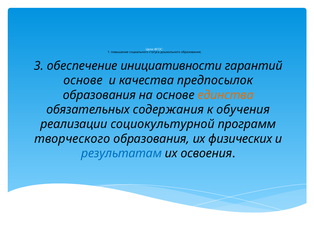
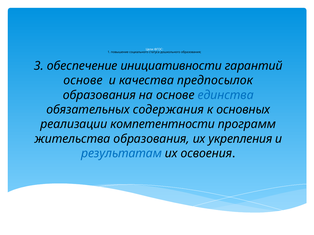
единства colour: orange -> blue (226, 95)
обучения: обучения -> основных (243, 110)
социокультурной: социокультурной -> компетентности (163, 124)
творческого: творческого -> жительства (72, 139)
физических: физических -> укрепления (240, 139)
